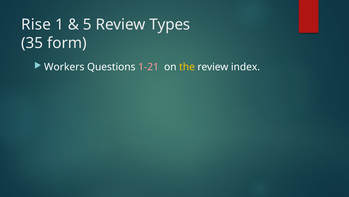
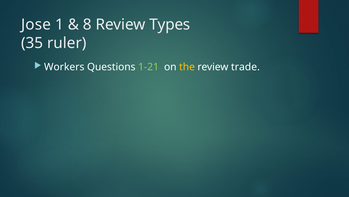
Rise: Rise -> Jose (36, 25)
5: 5 -> 8 (87, 25)
form: form -> ruler (67, 43)
1-21 colour: pink -> light green (148, 67)
index: index -> trade (245, 67)
